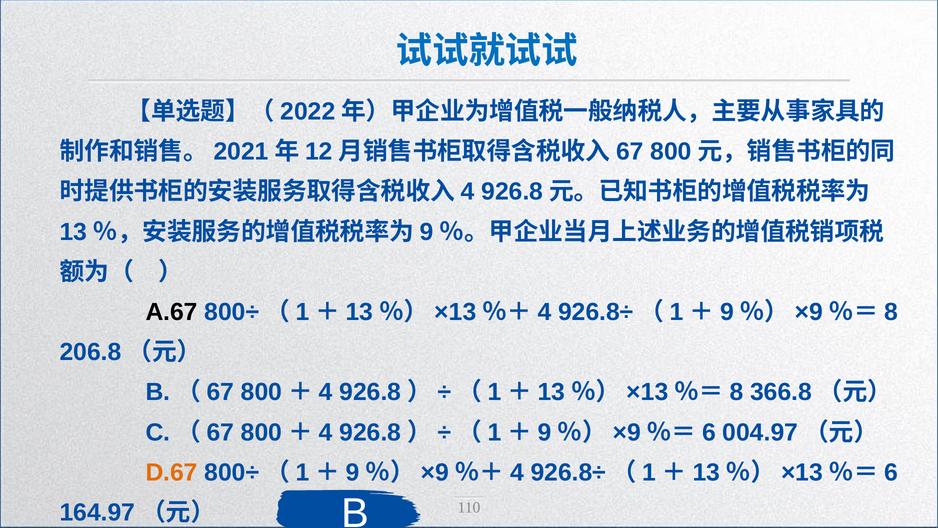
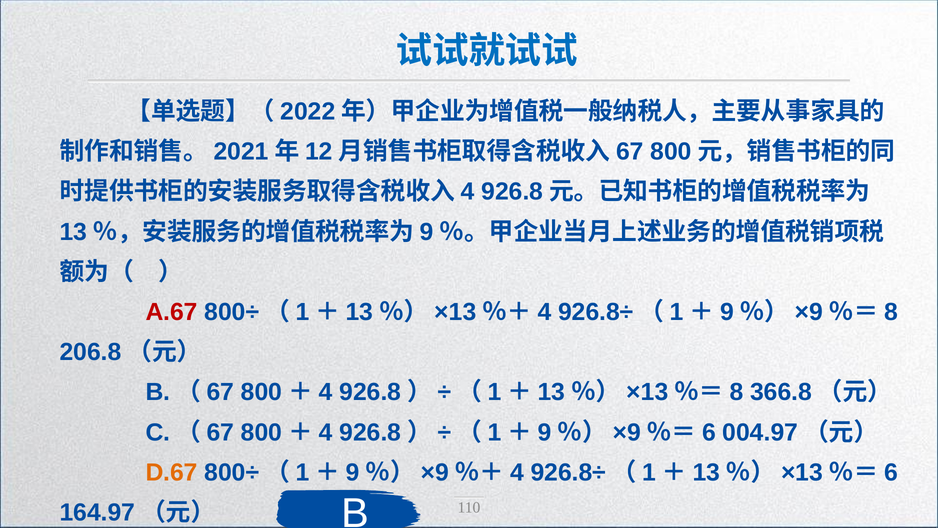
A.67 colour: black -> red (172, 312)
